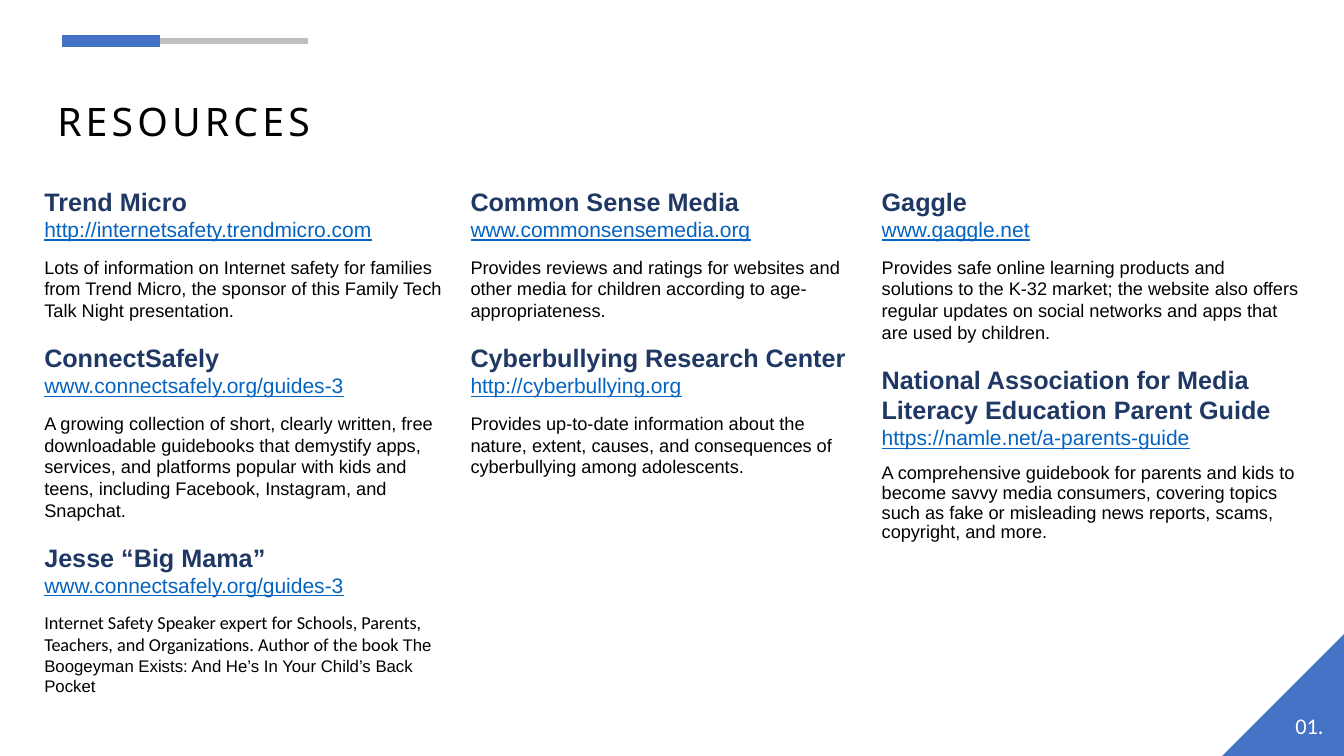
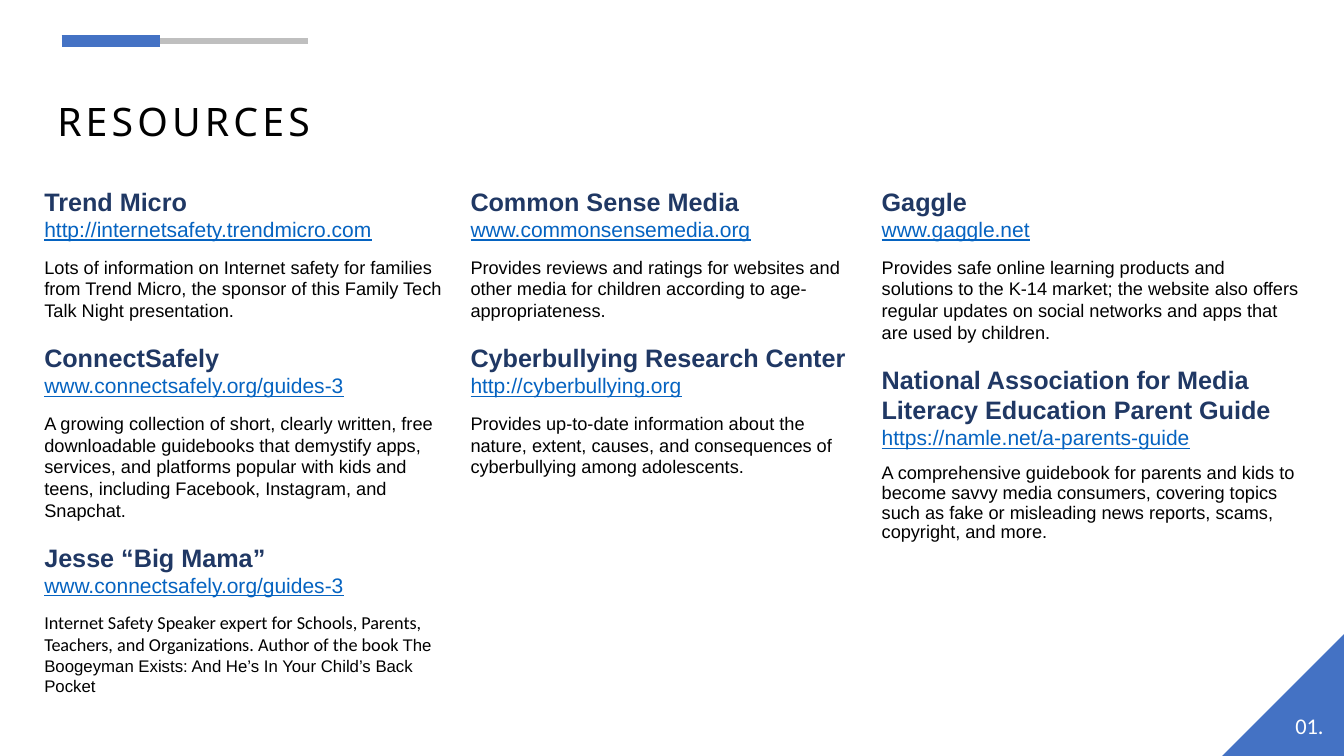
K-32: K-32 -> K-14 (1028, 290)
